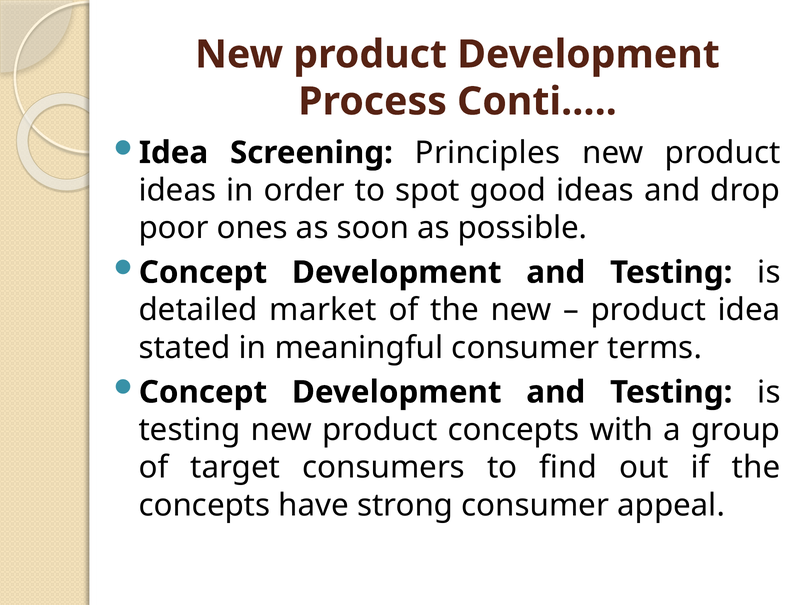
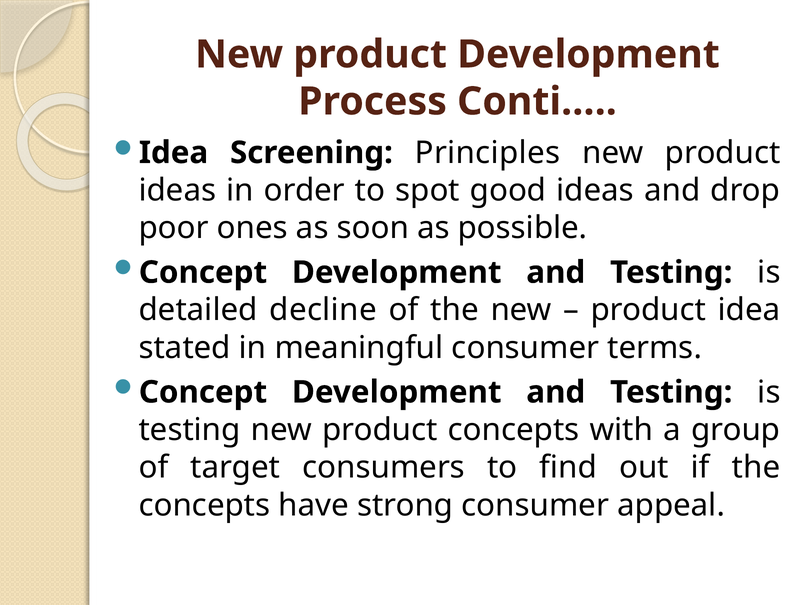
market: market -> decline (323, 310)
